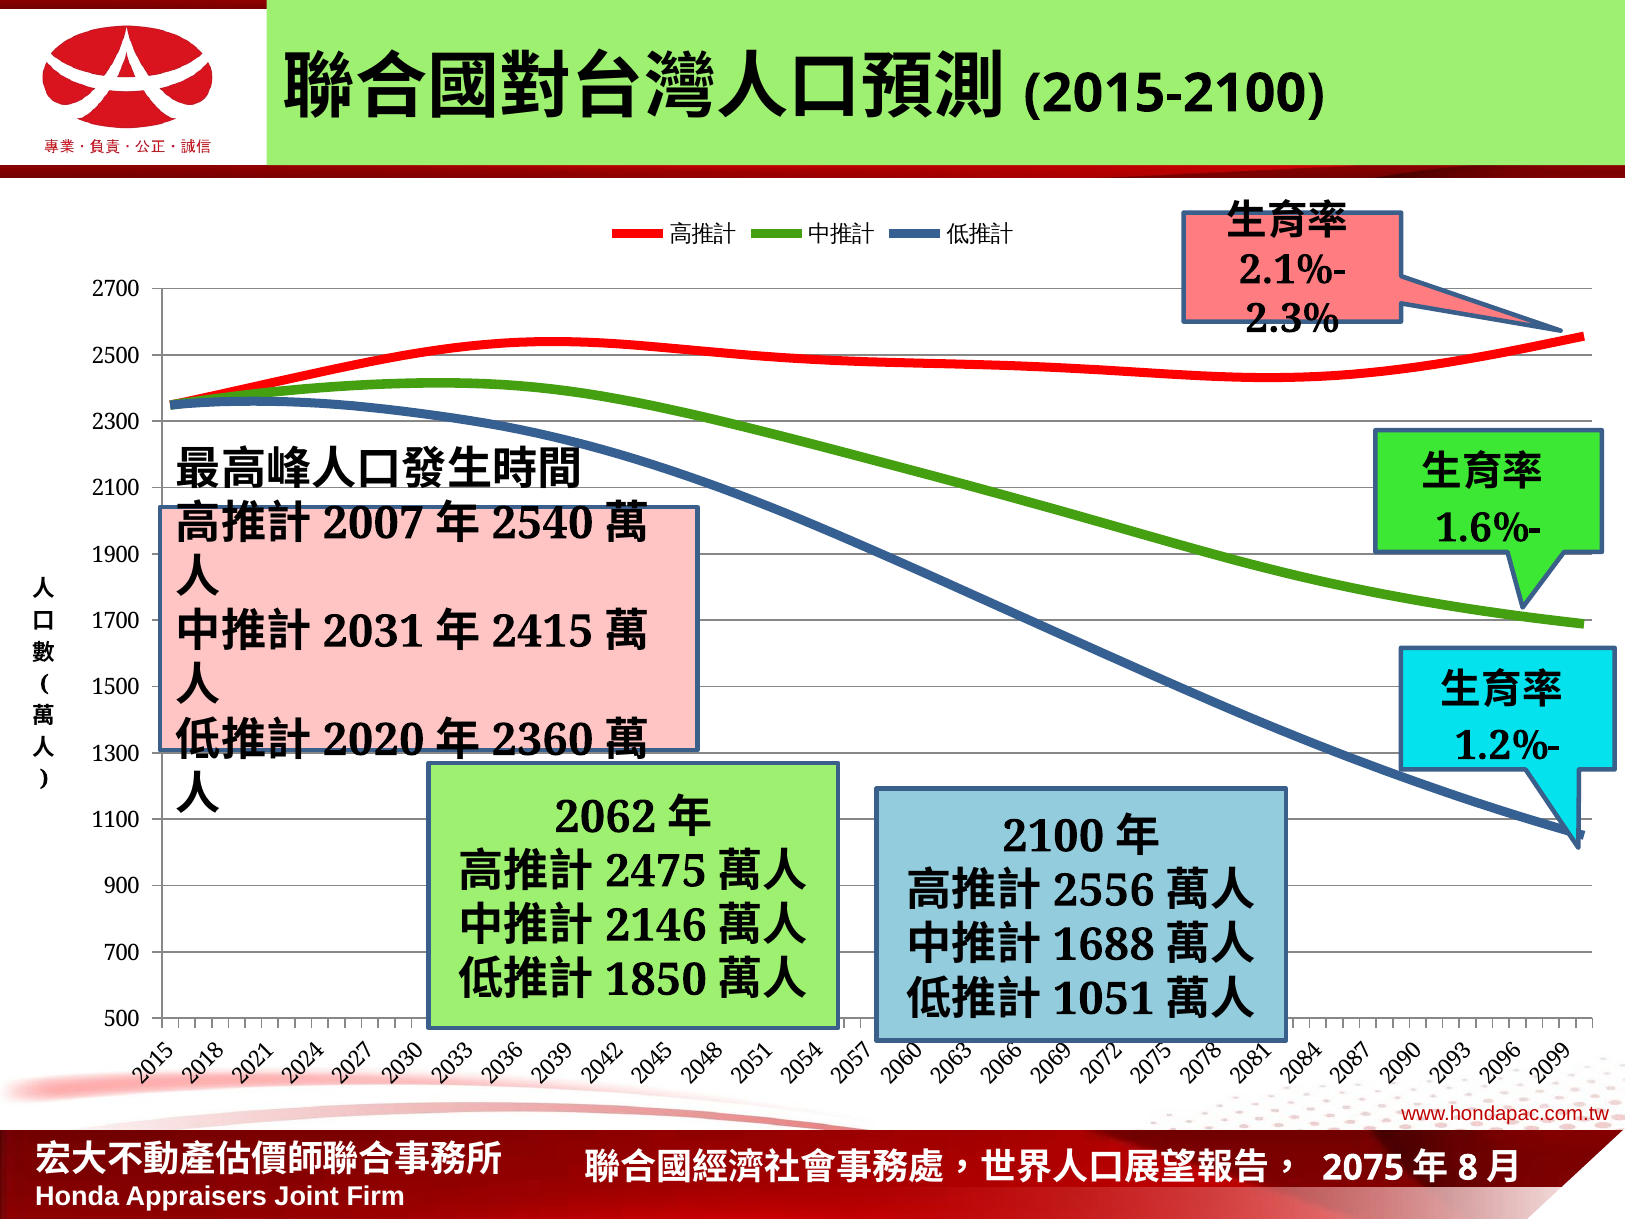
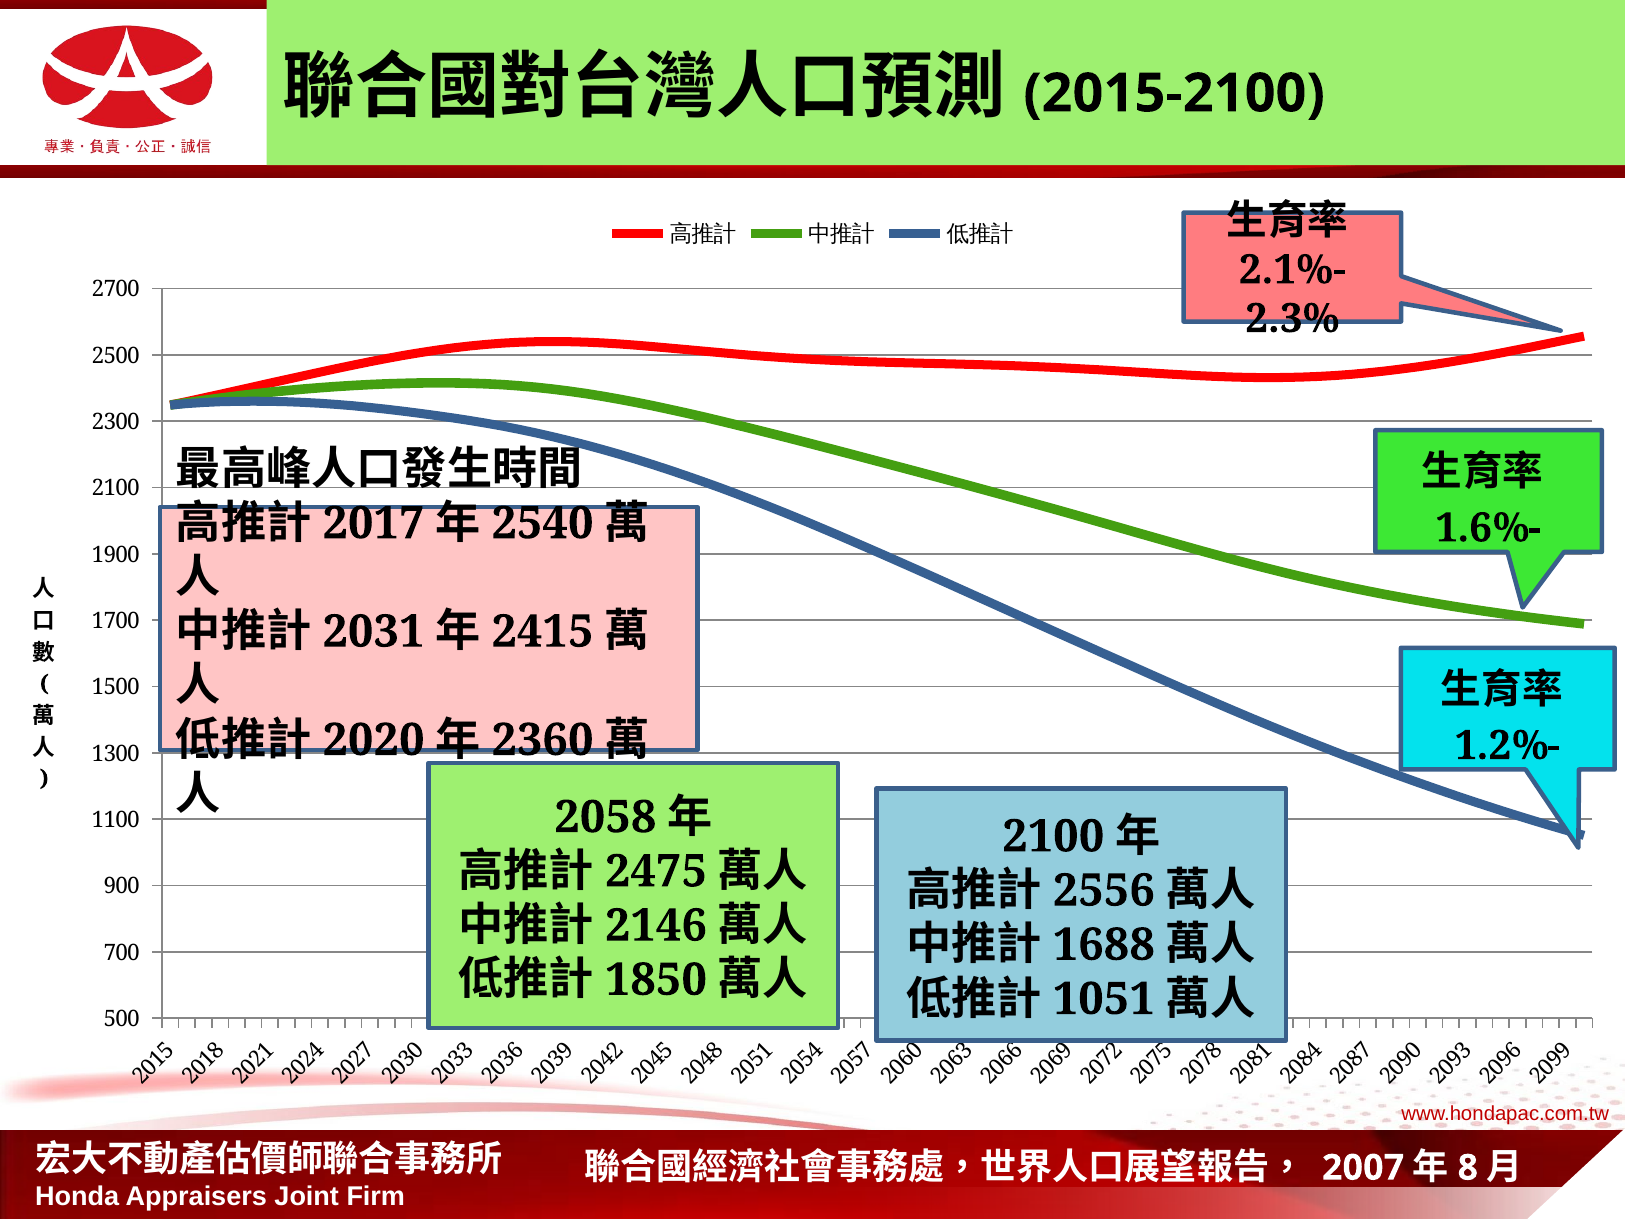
2007: 2007 -> 2017 (373, 523)
2062: 2062 -> 2058 (605, 817)
2075: 2075 -> 2007 (1363, 1168)
